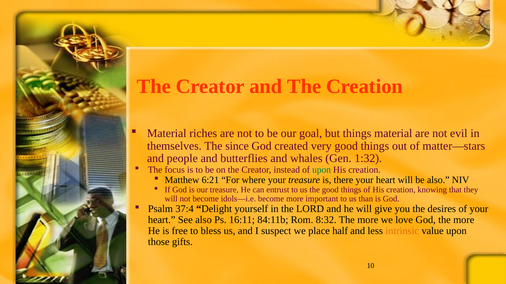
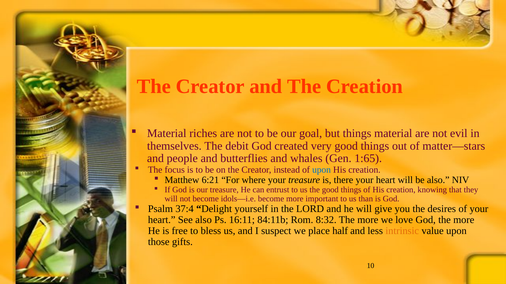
since: since -> debit (237, 146)
1:32: 1:32 -> 1:65 (368, 159)
upon colour: green -> blue (322, 170)
